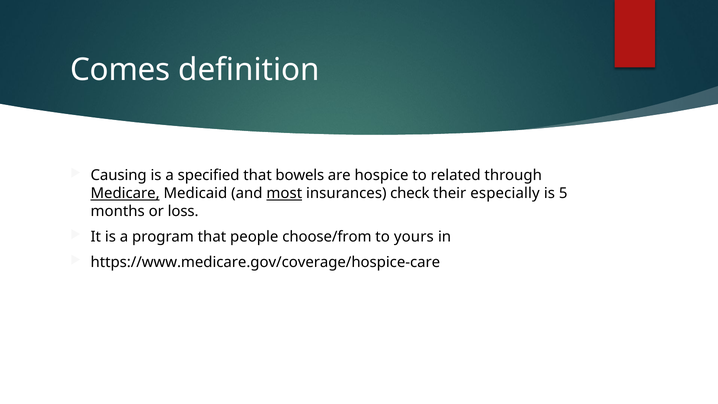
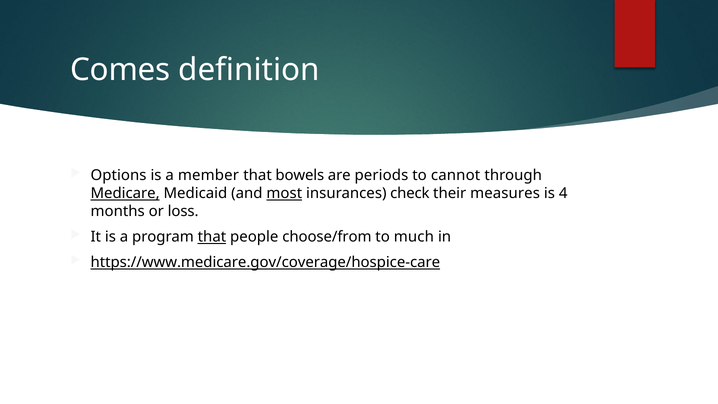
Causing: Causing -> Options (119, 175)
specified: specified -> member (208, 175)
hospice: hospice -> periods (381, 175)
related: related -> cannot (456, 175)
especially: especially -> measures (505, 193)
5: 5 -> 4 (563, 193)
that underline: none -> present (212, 237)
yours: yours -> much (414, 237)
https://www.medicare.gov/coverage/hospice-care underline: none -> present (265, 262)
